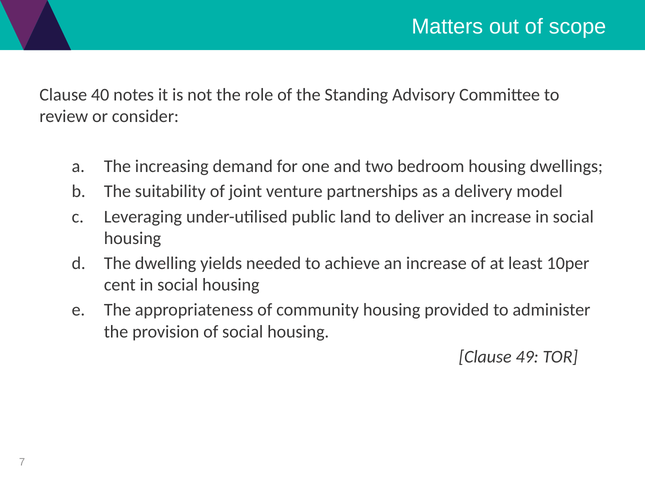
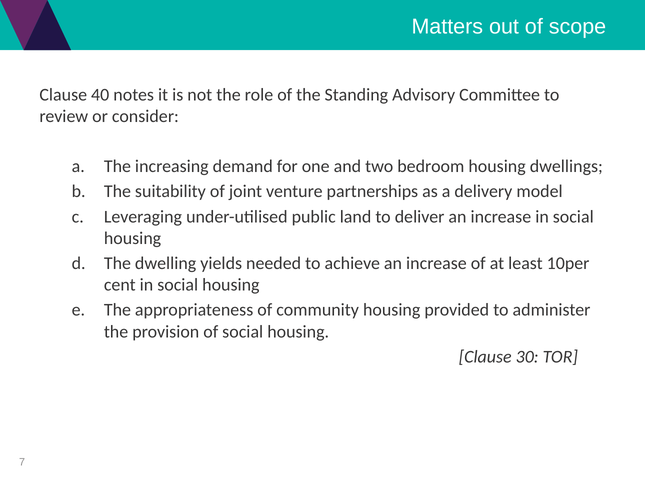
49: 49 -> 30 (527, 357)
